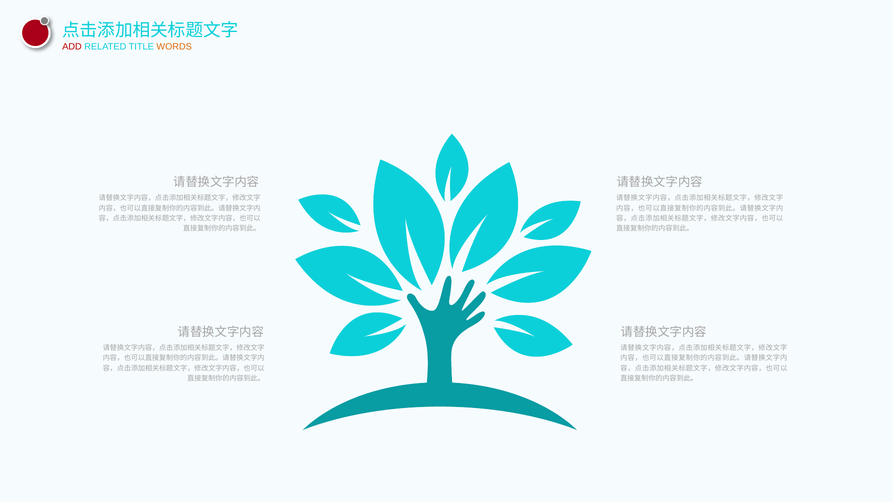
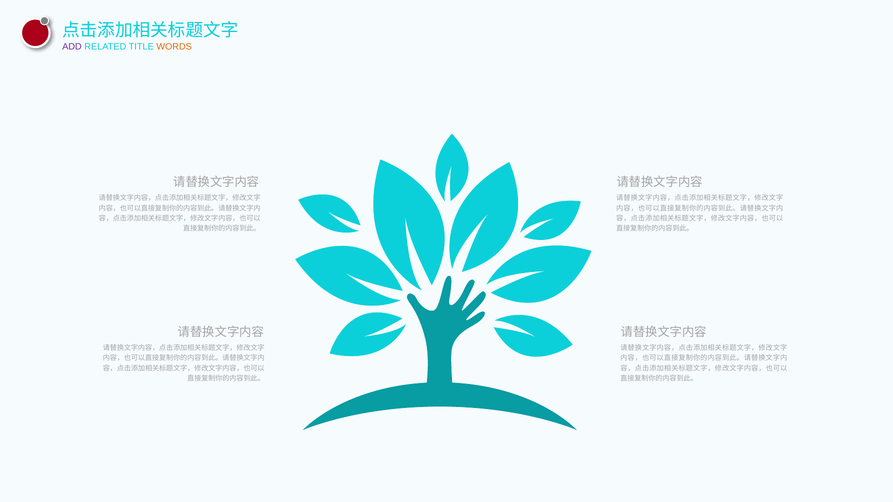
ADD colour: red -> purple (72, 47)
